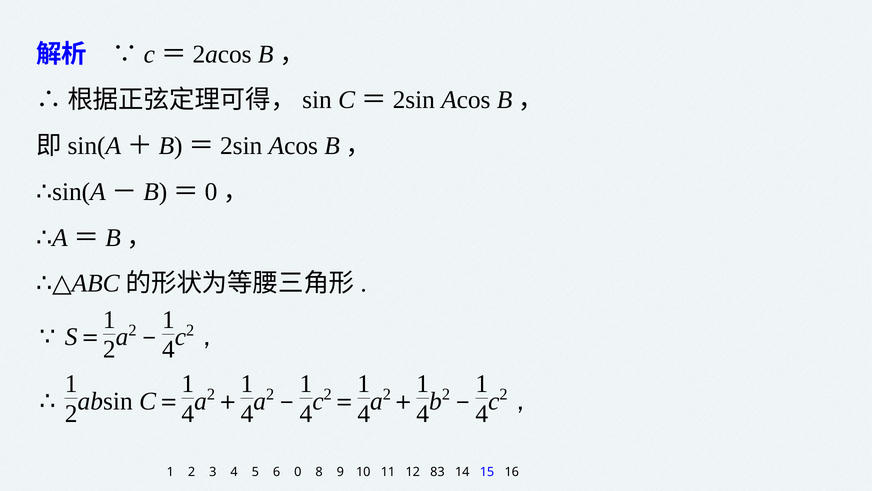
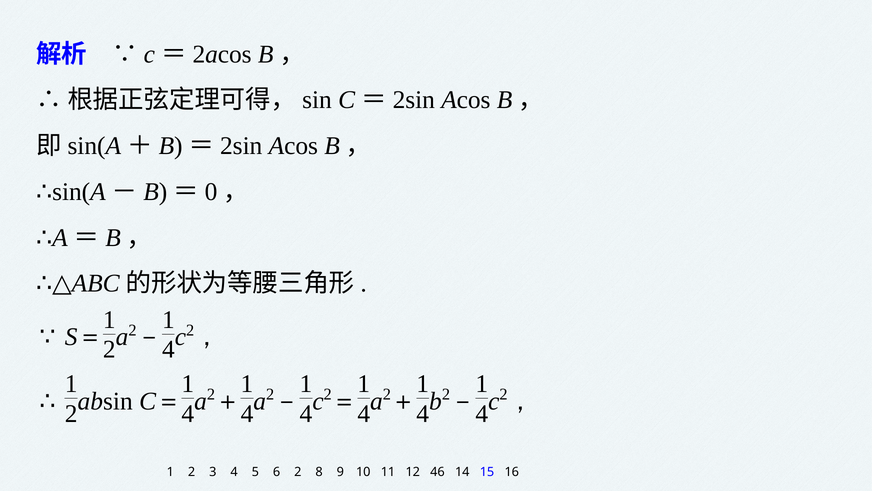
6 0: 0 -> 2 (298, 471)
83: 83 -> 46 (437, 471)
